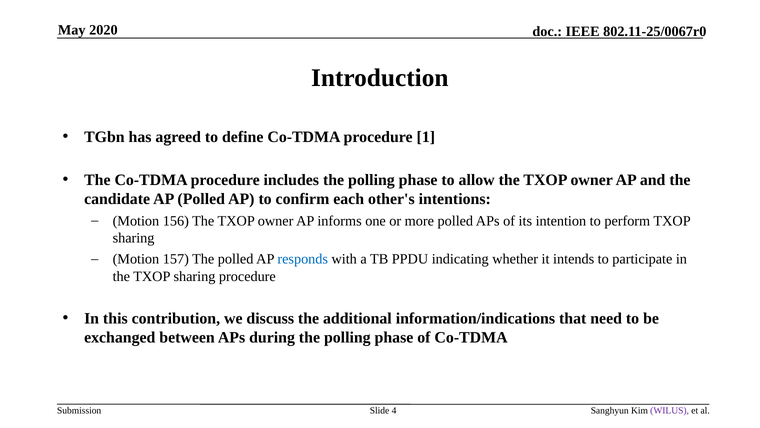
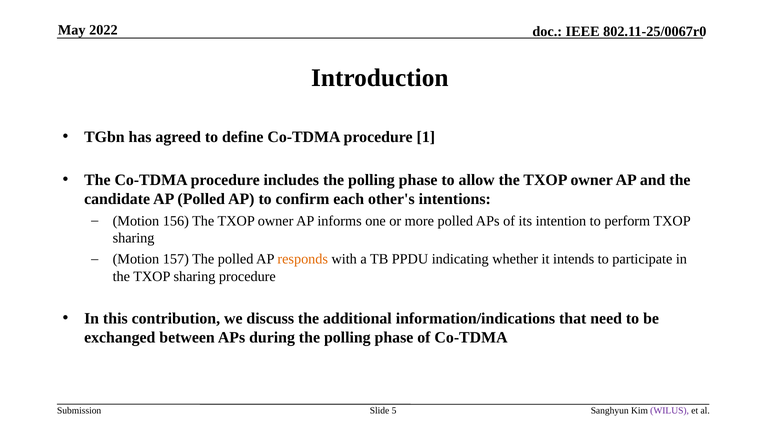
2020: 2020 -> 2022 (103, 30)
responds colour: blue -> orange (303, 259)
4: 4 -> 5 (394, 410)
